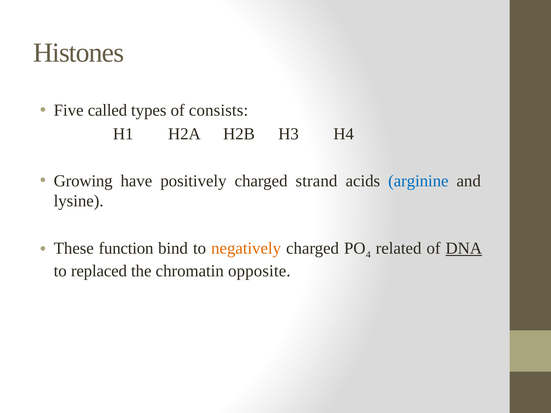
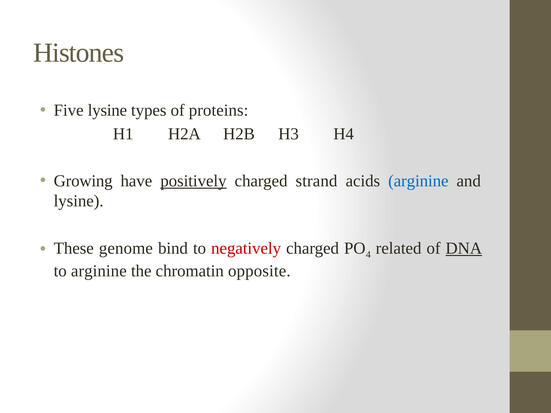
Five called: called -> lysine (107, 110)
consists: consists -> proteins (219, 110)
positively underline: none -> present (193, 181)
function: function -> genome (126, 248)
negatively colour: orange -> red (246, 248)
to replaced: replaced -> arginine (99, 271)
